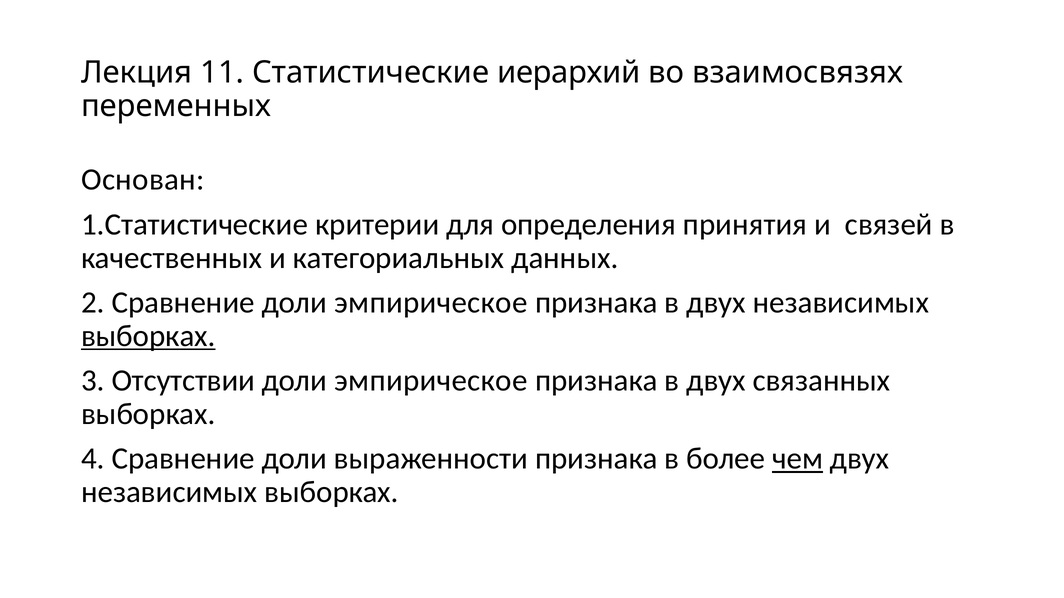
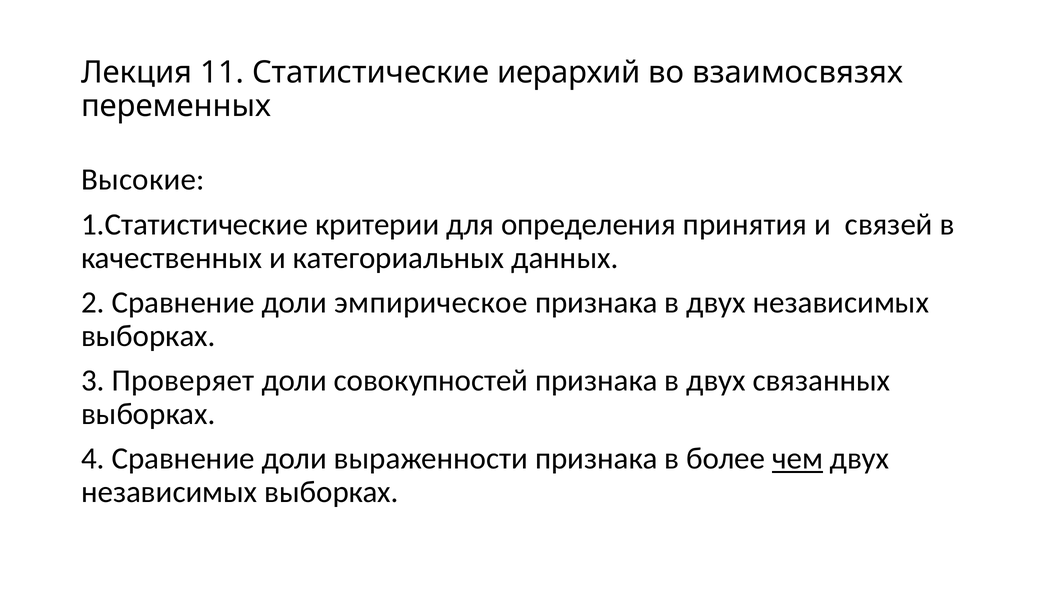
Основан: Основан -> Высокие (143, 180)
выборках underline: present -> none (148, 336)
Отсутствии: Отсутствии -> Проверяет (183, 381)
эмпирическое: эмпирическое -> совокупностей (431, 381)
